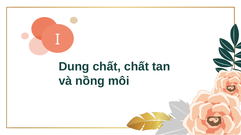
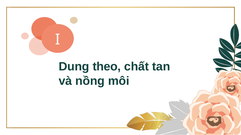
Dung chất: chất -> theo (107, 67)
